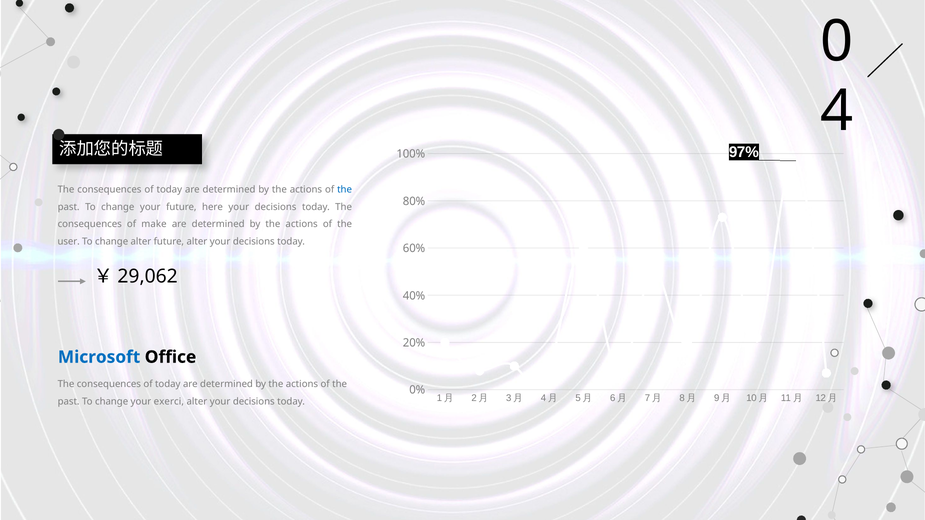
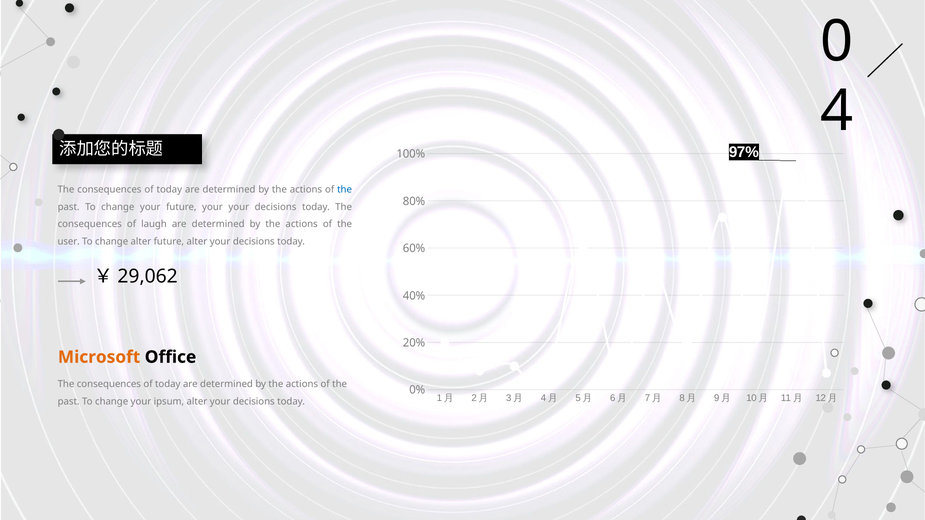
future here: here -> your (212, 207)
make: make -> laugh (154, 224)
Microsoft colour: blue -> orange (99, 357)
exerci: exerci -> ipsum (169, 402)
